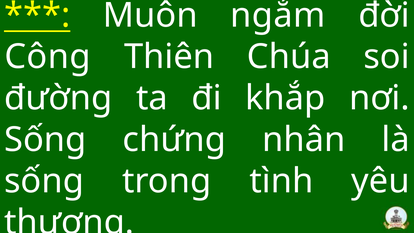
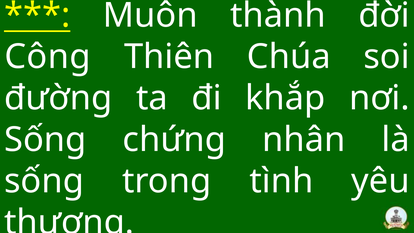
ngắm: ngắm -> thành (278, 15)
